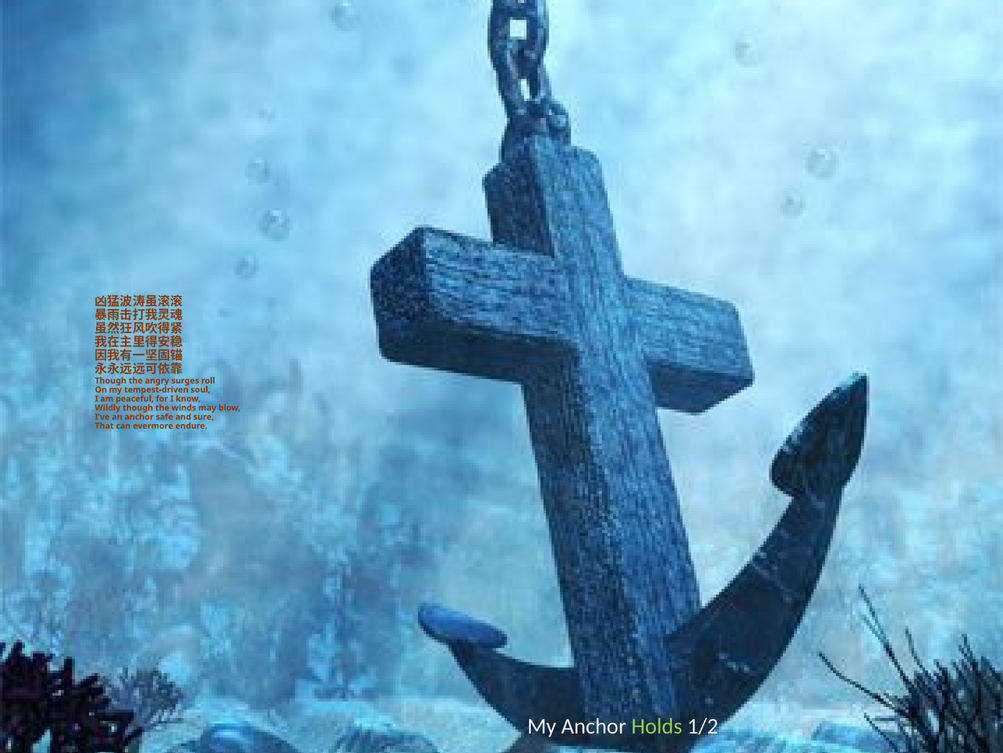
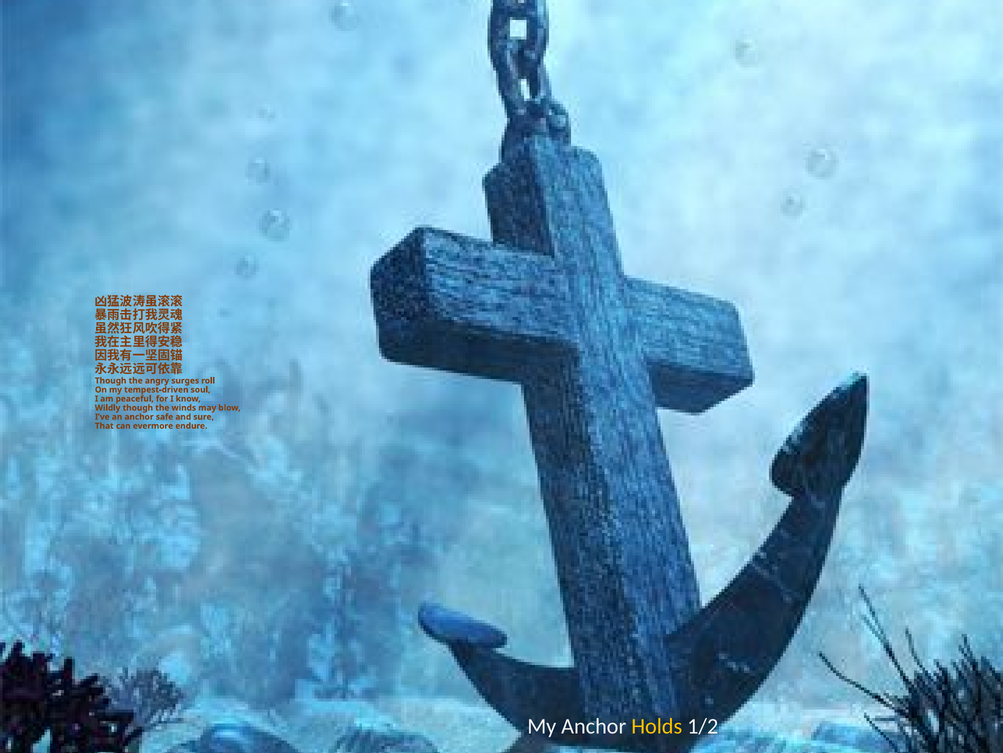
Holds colour: light green -> yellow (657, 726)
